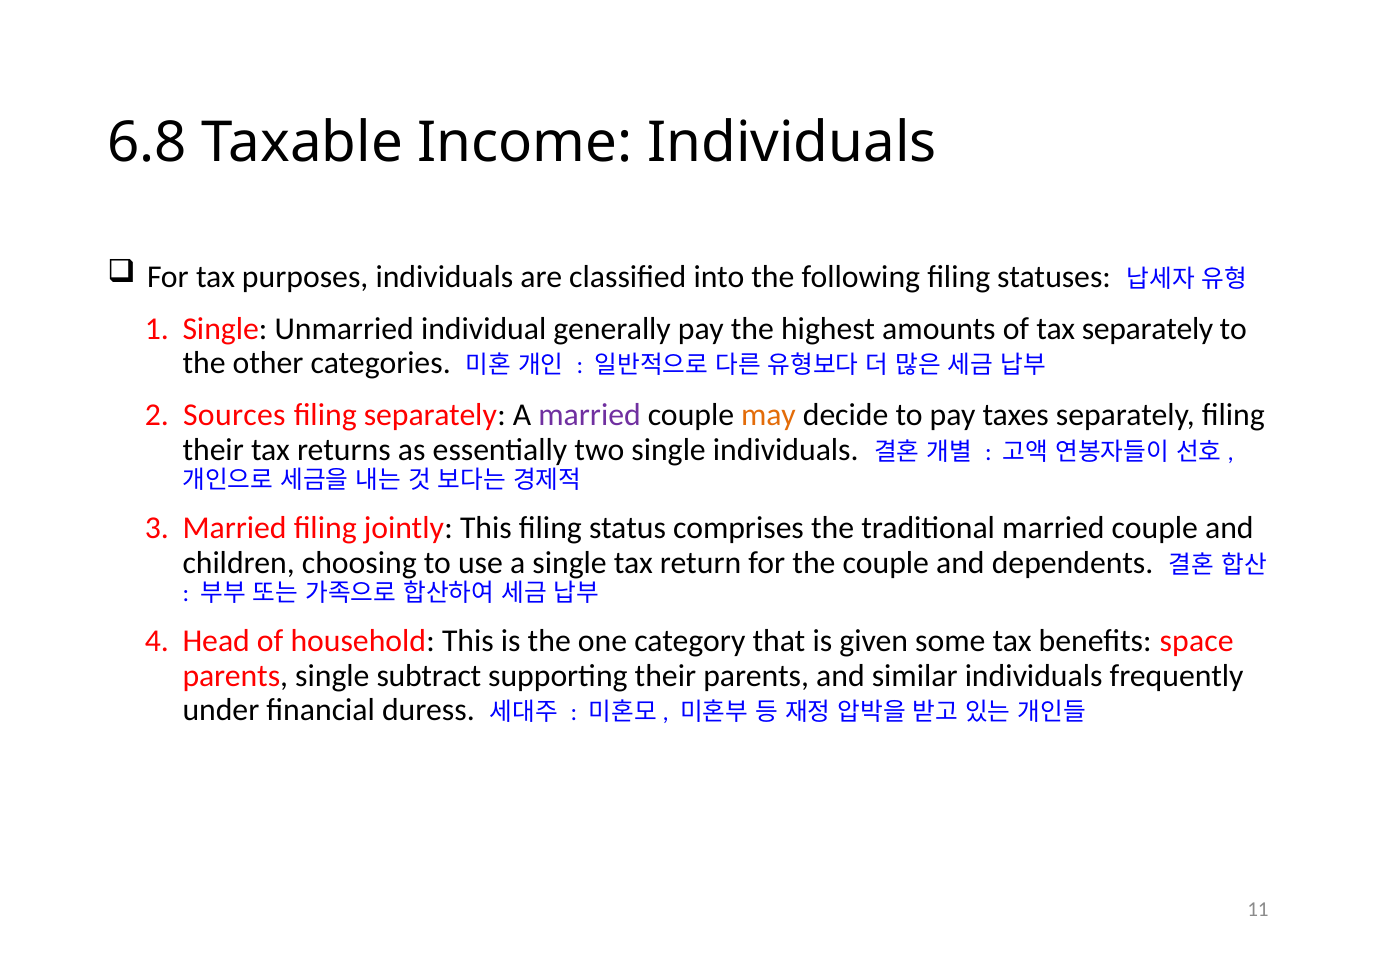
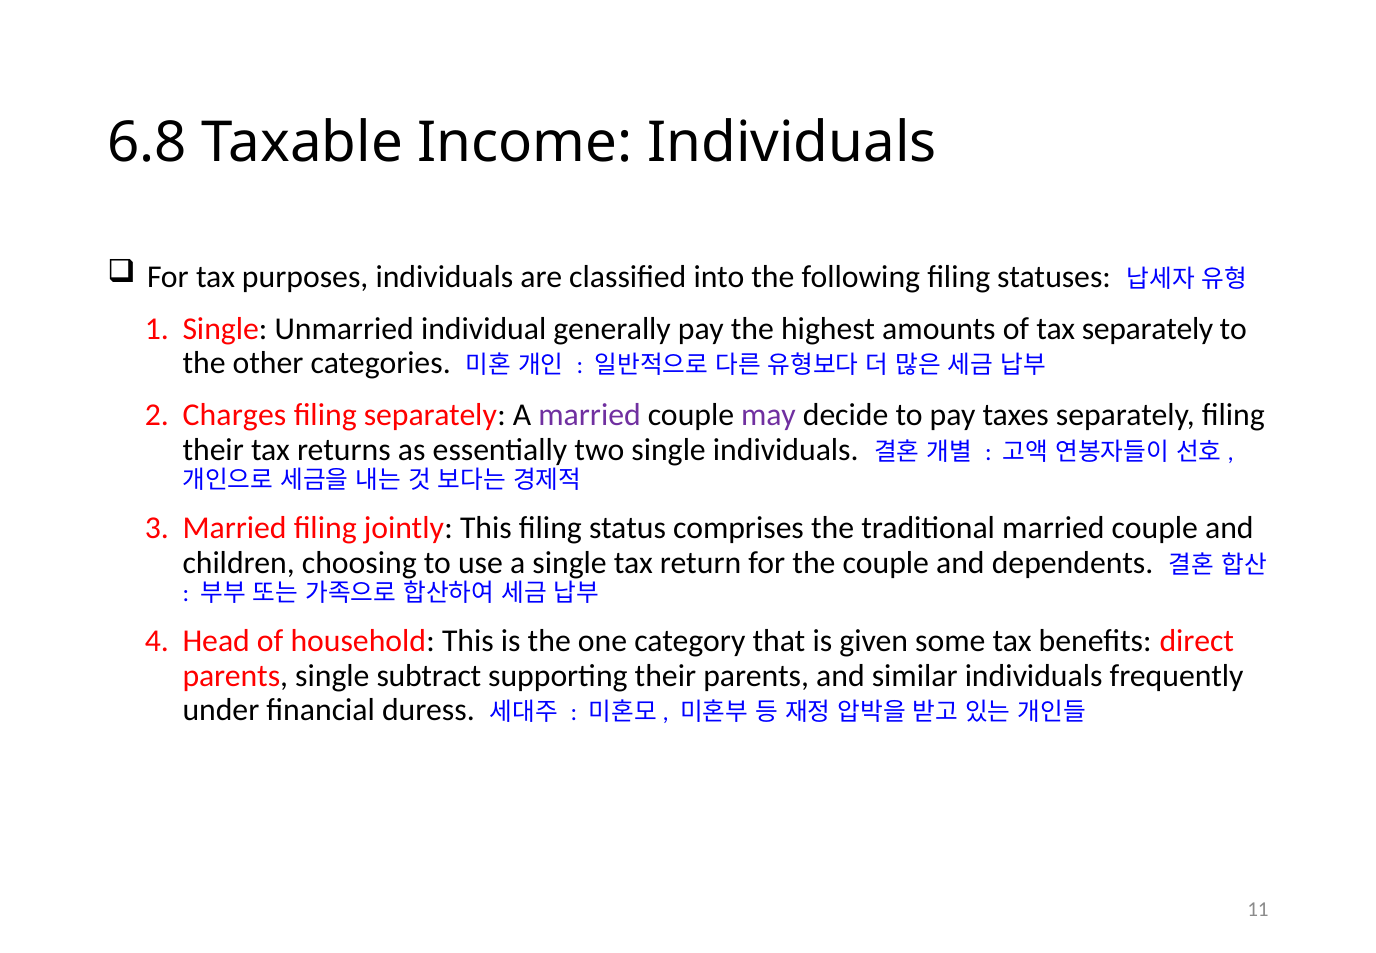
Sources: Sources -> Charges (234, 415)
may colour: orange -> purple (768, 415)
space: space -> direct (1197, 641)
